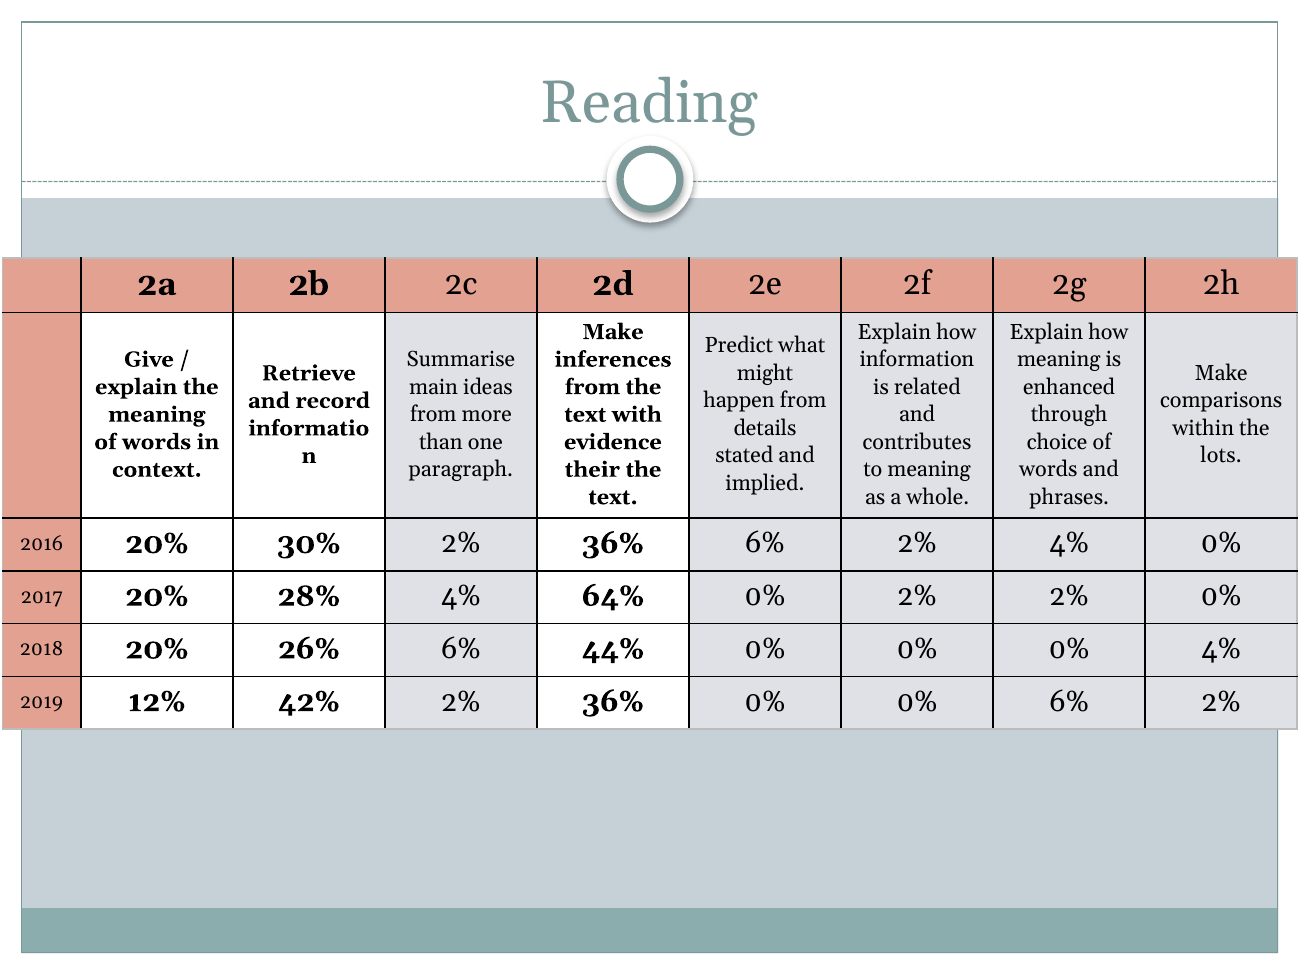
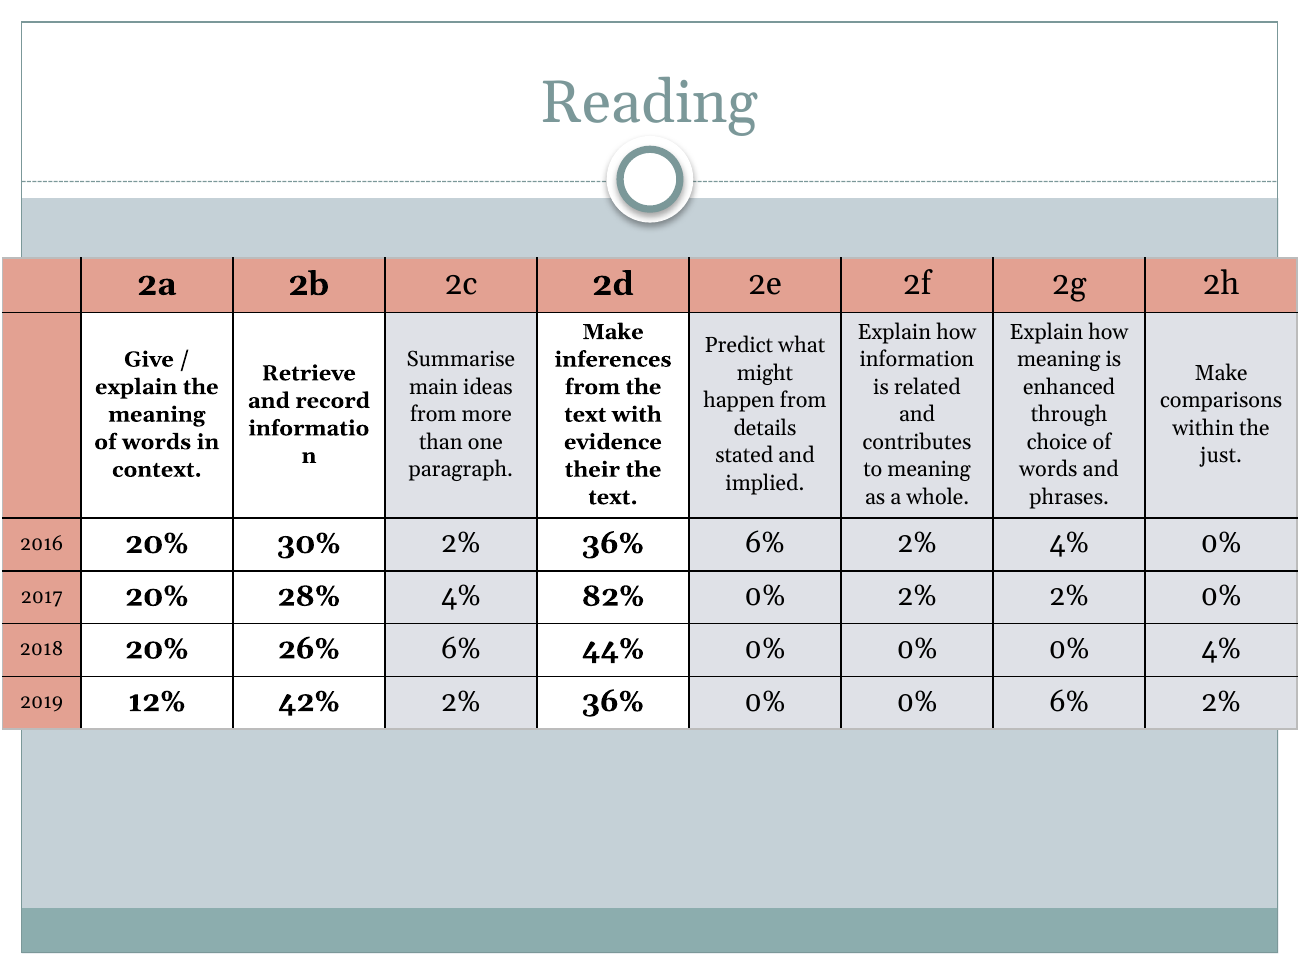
lots: lots -> just (1221, 456)
64%: 64% -> 82% (613, 596)
